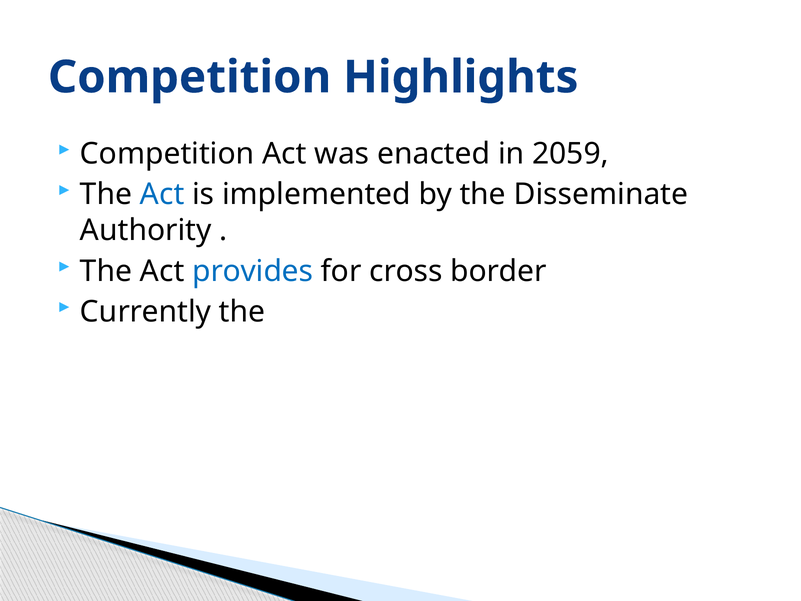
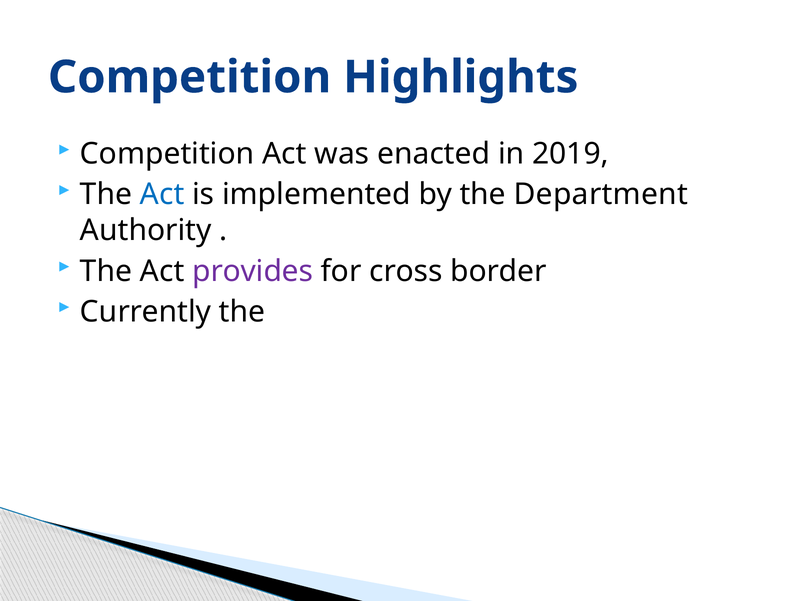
2059: 2059 -> 2019 (570, 154)
Disseminate: Disseminate -> Department (601, 194)
provides colour: blue -> purple (253, 271)
